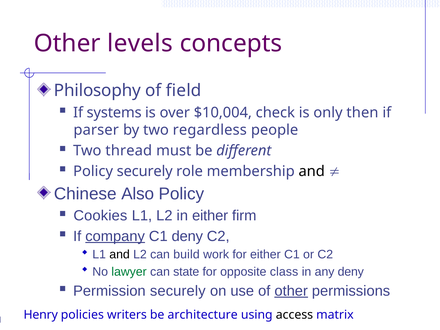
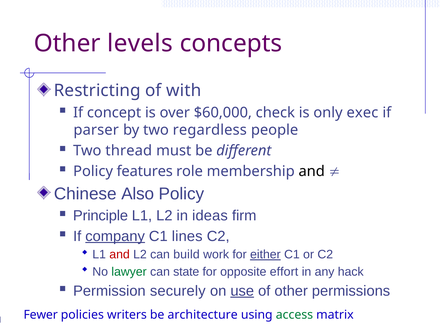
Philosophy: Philosophy -> Restricting (97, 91)
field: field -> with (184, 91)
systems: systems -> concept (114, 113)
$10,004: $10,004 -> $60,000 (223, 113)
then: then -> exec (362, 113)
Policy securely: securely -> features (145, 171)
Cookies: Cookies -> Principle (101, 216)
in either: either -> ideas (210, 216)
C1 deny: deny -> lines (187, 236)
and colour: black -> red (120, 255)
either underline: none -> present (265, 255)
class: class -> effort (284, 272)
any deny: deny -> hack (351, 272)
use underline: none -> present (242, 291)
other underline: present -> none (291, 291)
Henry: Henry -> Fewer (41, 315)
access colour: black -> green (294, 315)
